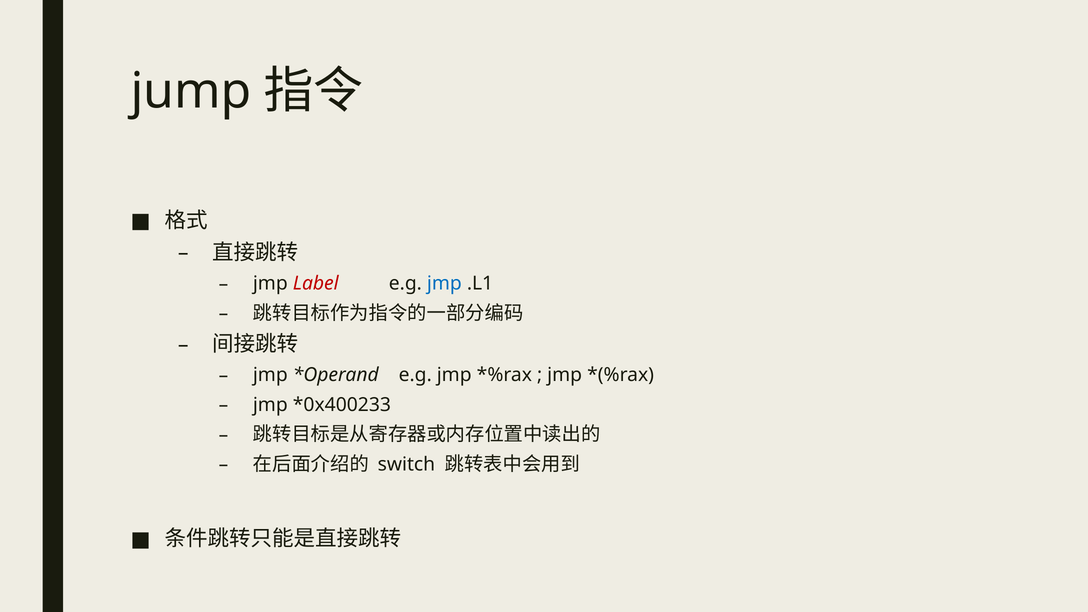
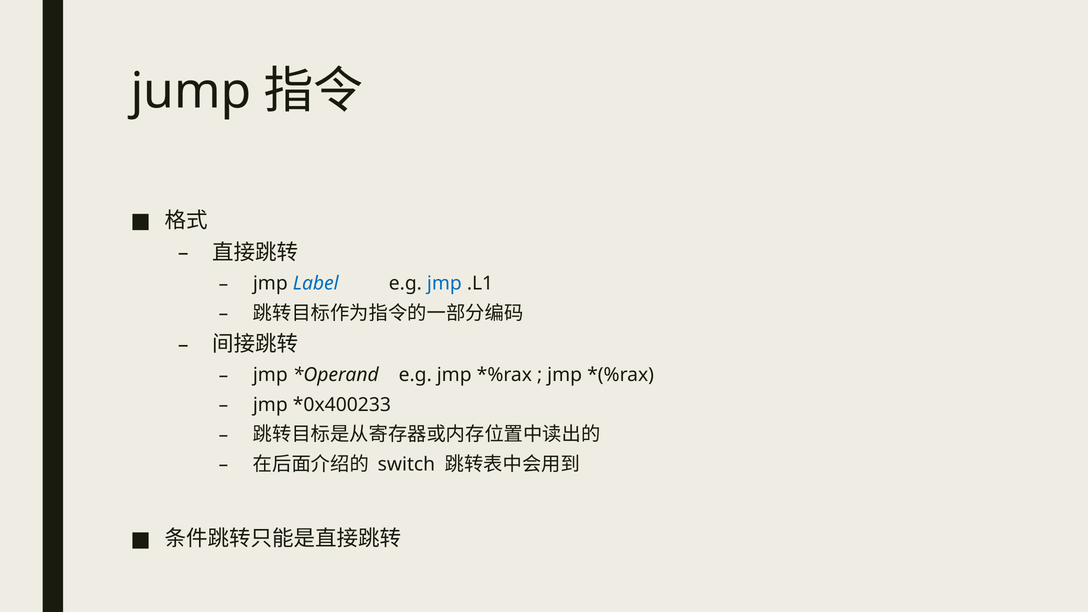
Label colour: red -> blue (316, 284)
